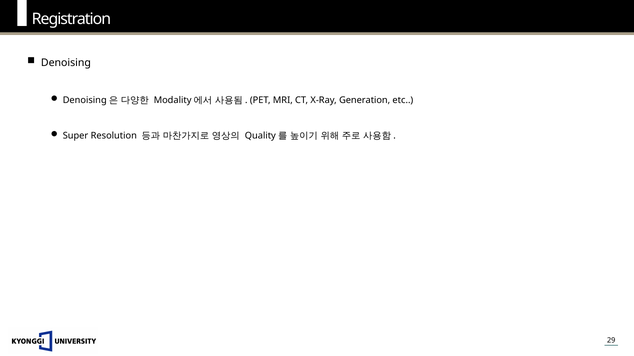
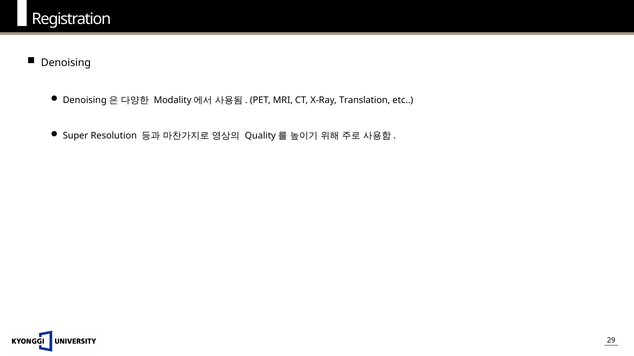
Generation: Generation -> Translation (365, 100)
